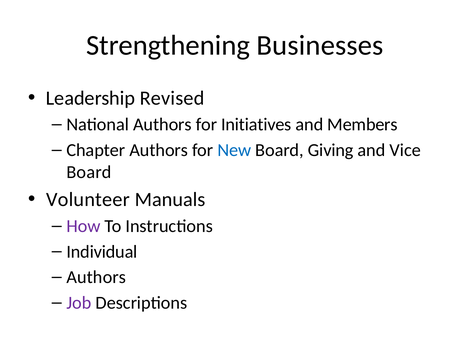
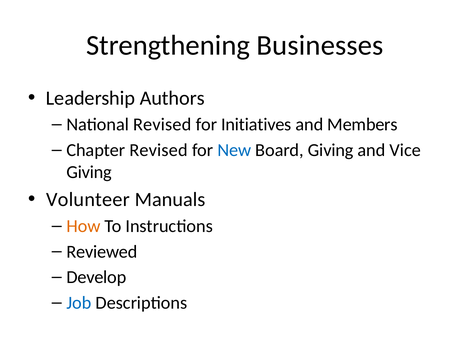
Revised: Revised -> Authors (172, 98)
National Authors: Authors -> Revised (162, 125)
Chapter Authors: Authors -> Revised (159, 150)
Board: Board -> Giving (89, 172)
How colour: purple -> orange (83, 226)
Individual: Individual -> Reviewed (102, 252)
Authors: Authors -> Develop (96, 278)
Job colour: purple -> blue (79, 303)
